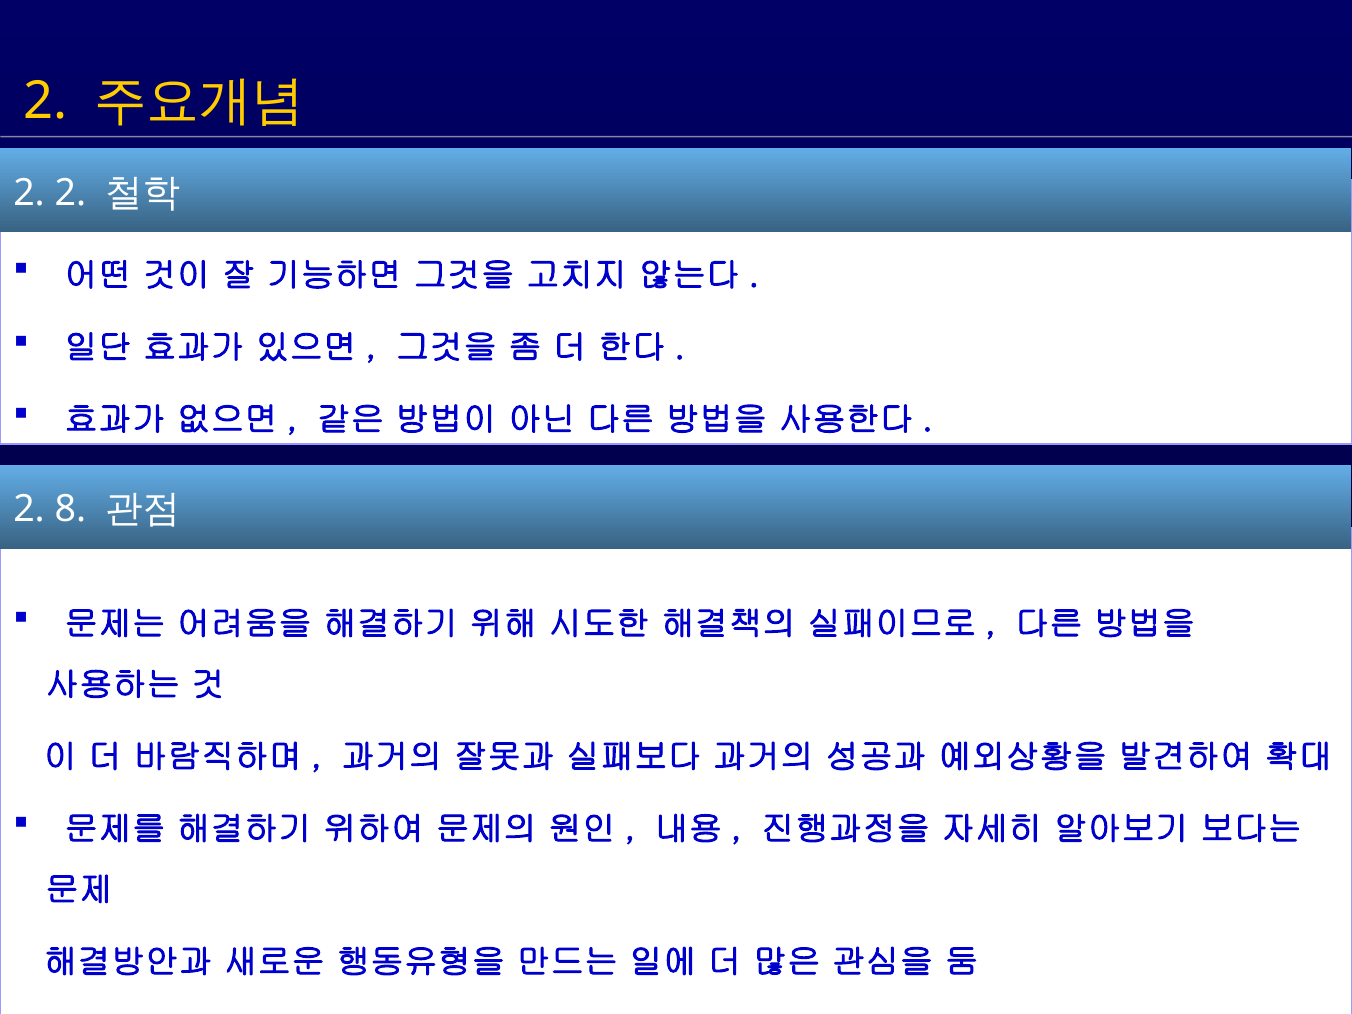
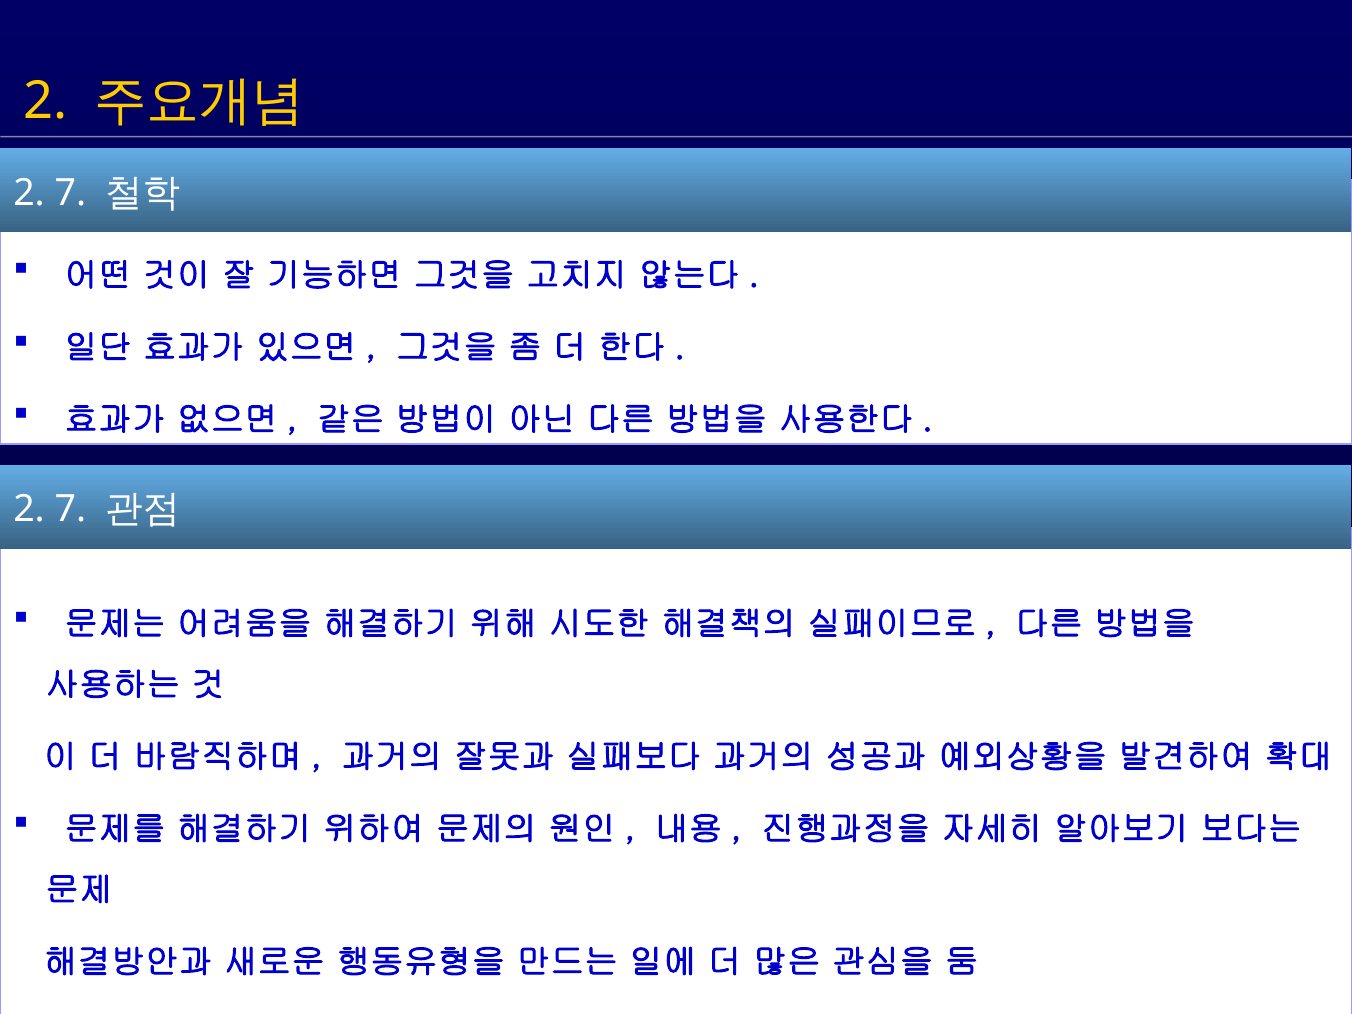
2: 2 -> 7 (70, 193)
8: 8 -> 7 (70, 510)
